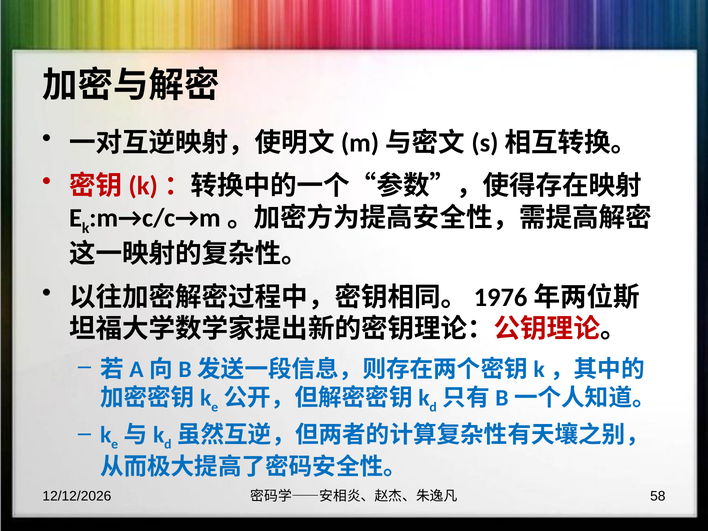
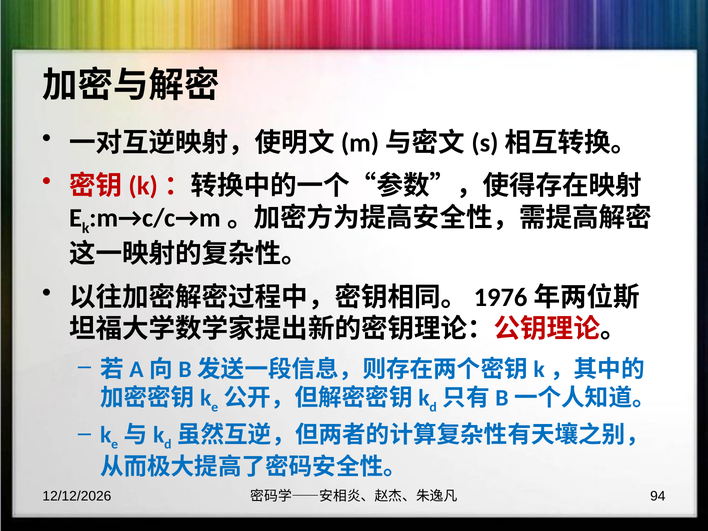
58: 58 -> 94 (658, 496)
